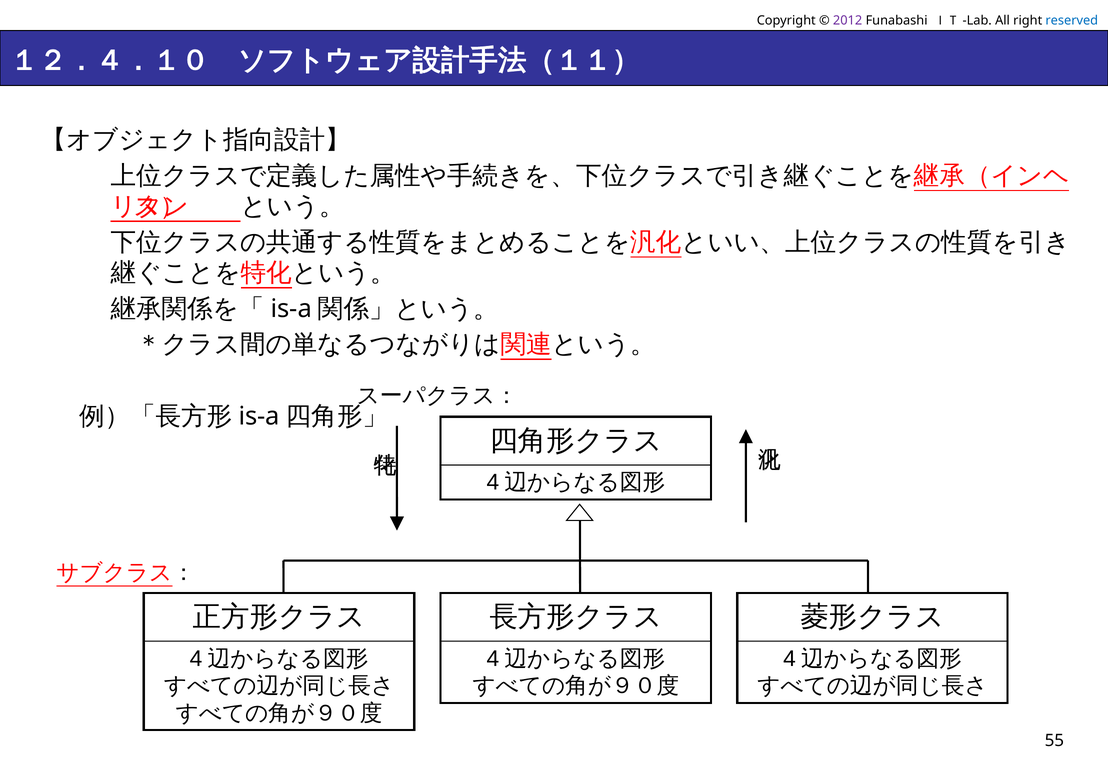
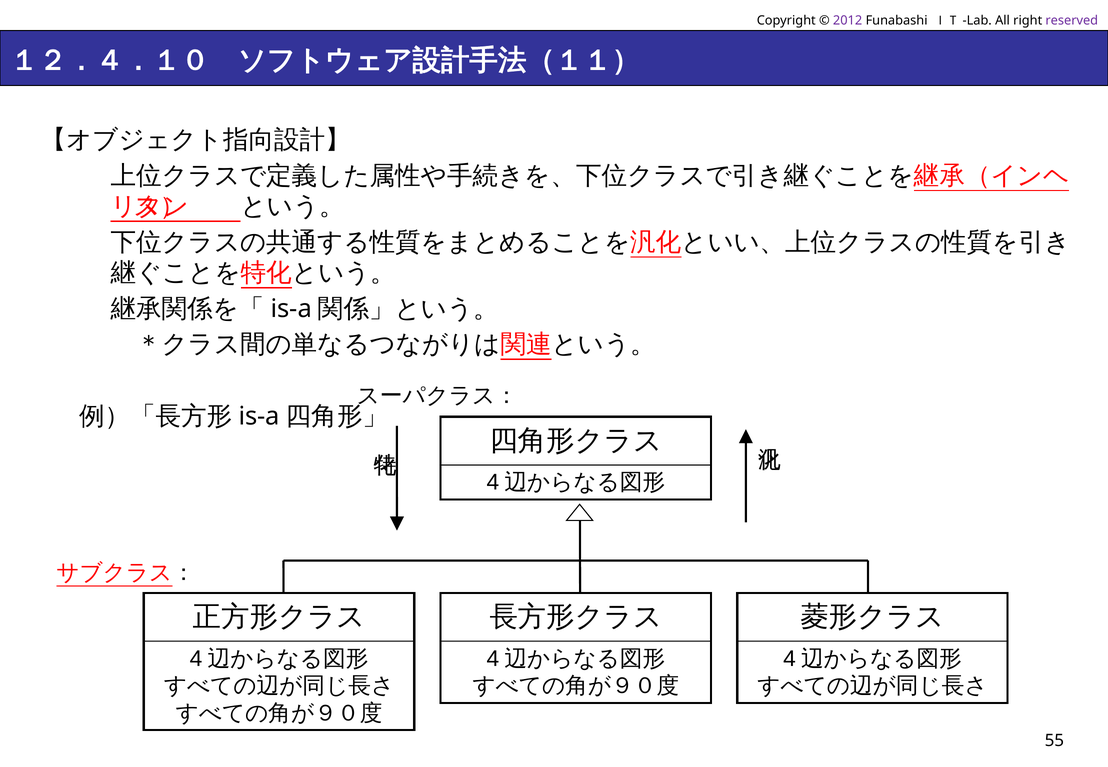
reserved colour: blue -> purple (1072, 21)
